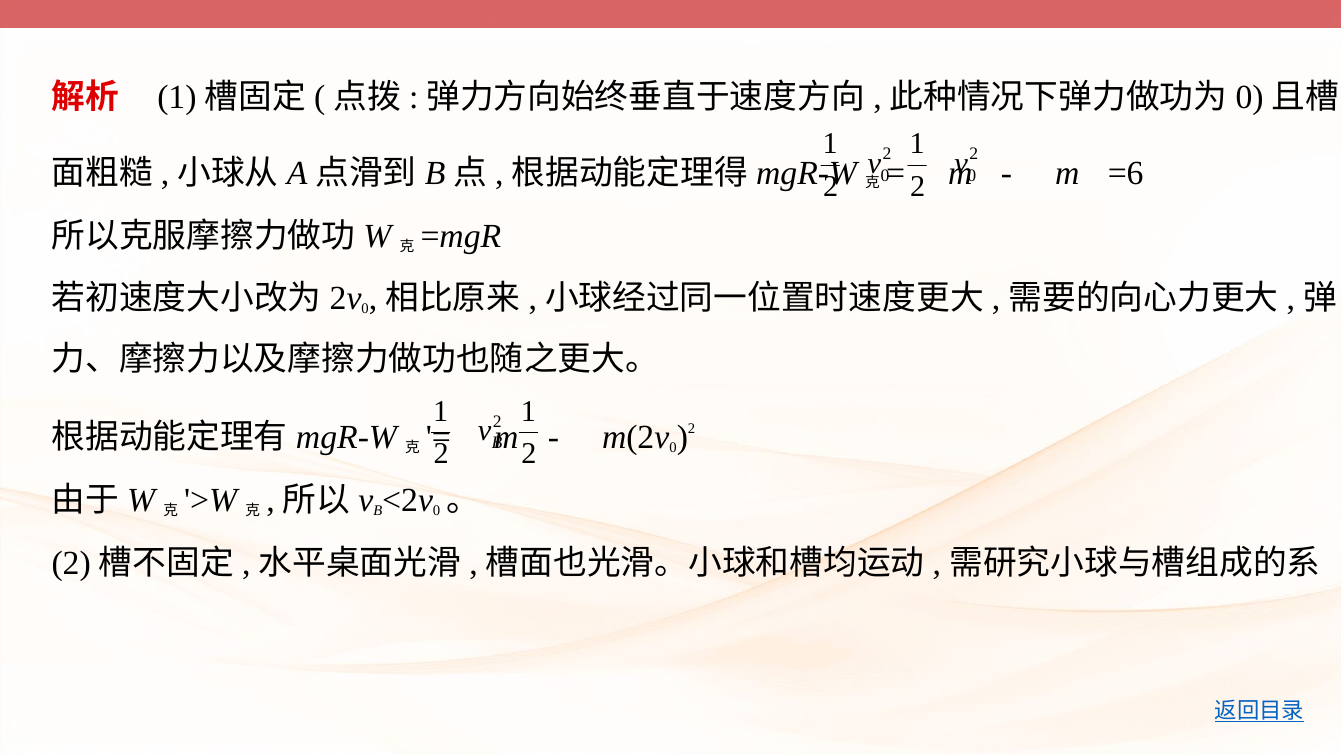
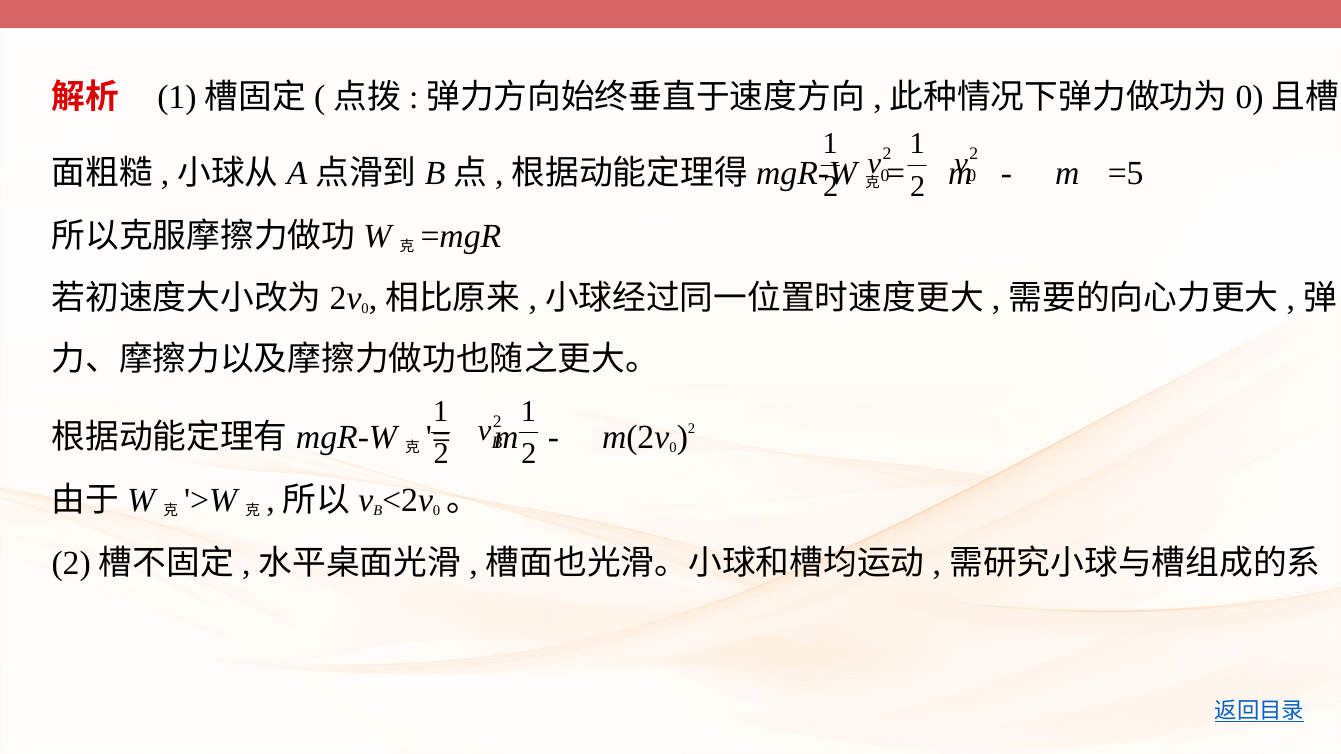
=6: =6 -> =5 (1126, 173)
